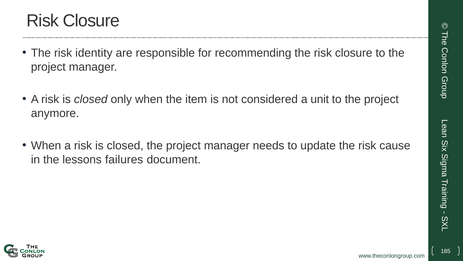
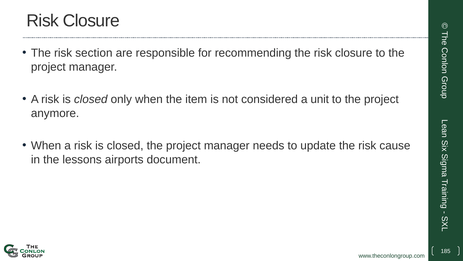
identity: identity -> section (94, 53)
failures: failures -> airports (124, 159)
